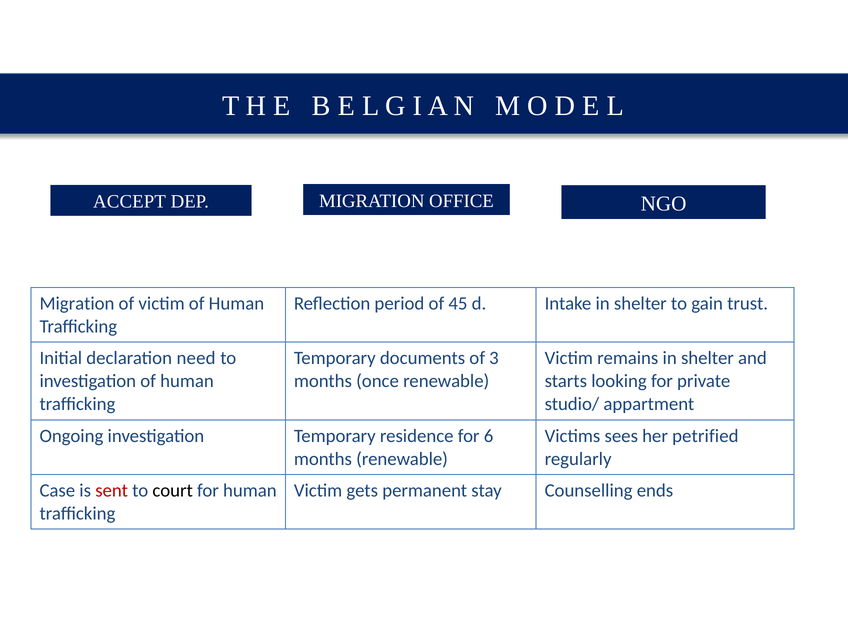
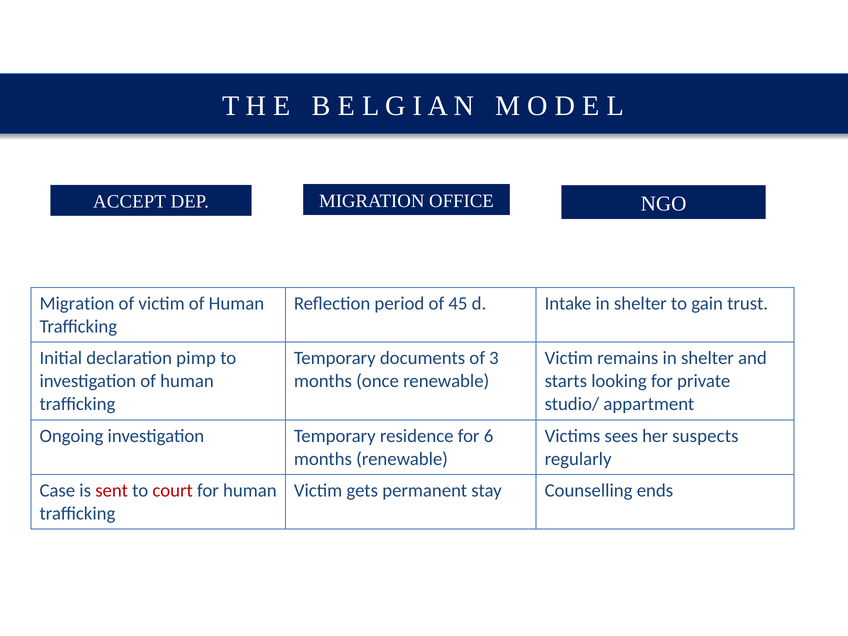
need: need -> pimp (196, 358)
petrified: petrified -> suspects (705, 436)
court colour: black -> red (173, 490)
